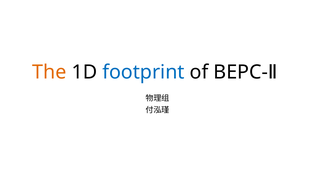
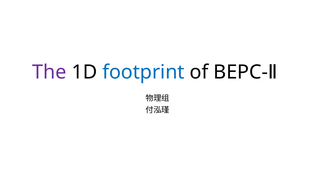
The colour: orange -> purple (49, 72)
